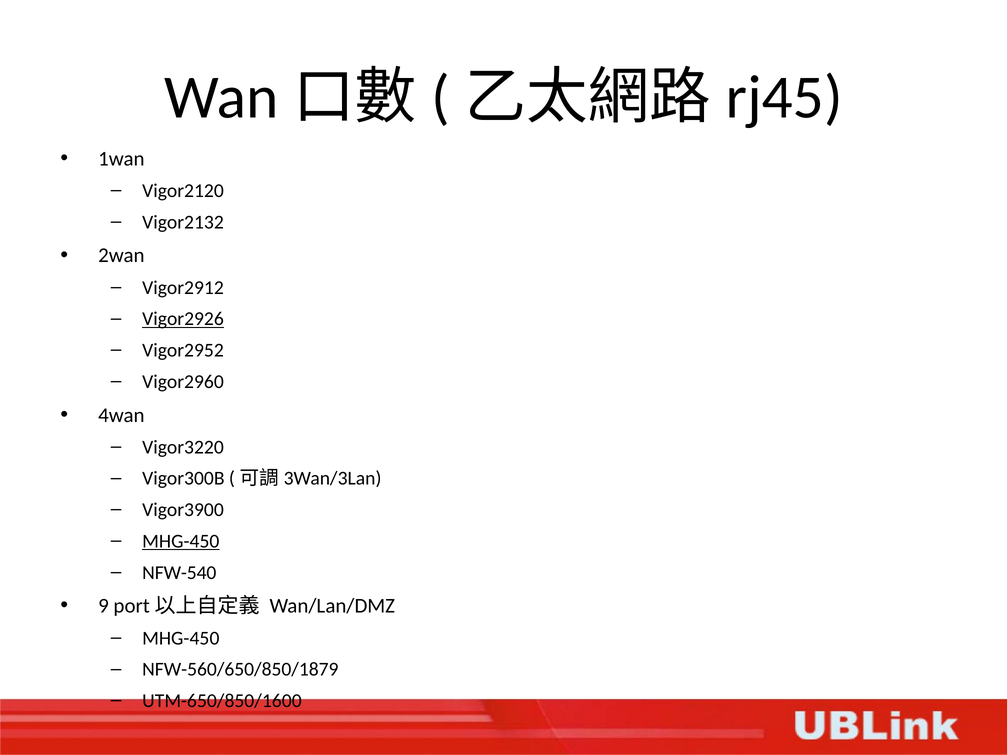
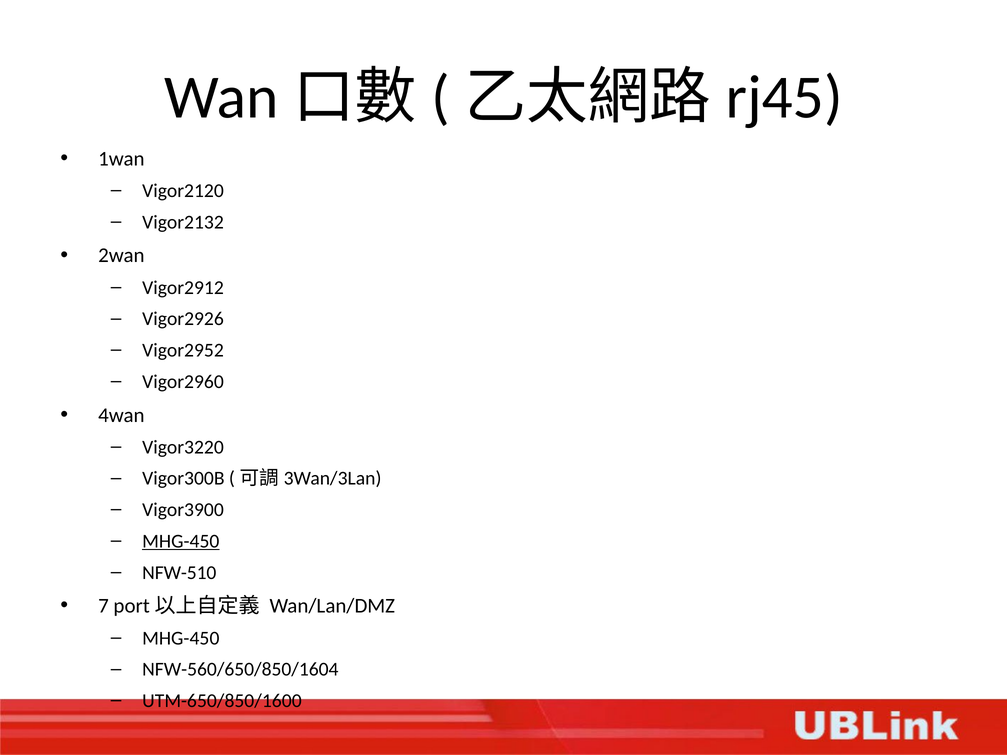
Vigor2926 underline: present -> none (183, 319)
NFW-540: NFW-540 -> NFW-510 (179, 573)
9: 9 -> 7 (104, 606)
NFW-560/650/850/1879: NFW-560/650/850/1879 -> NFW-560/650/850/1604 (240, 670)
